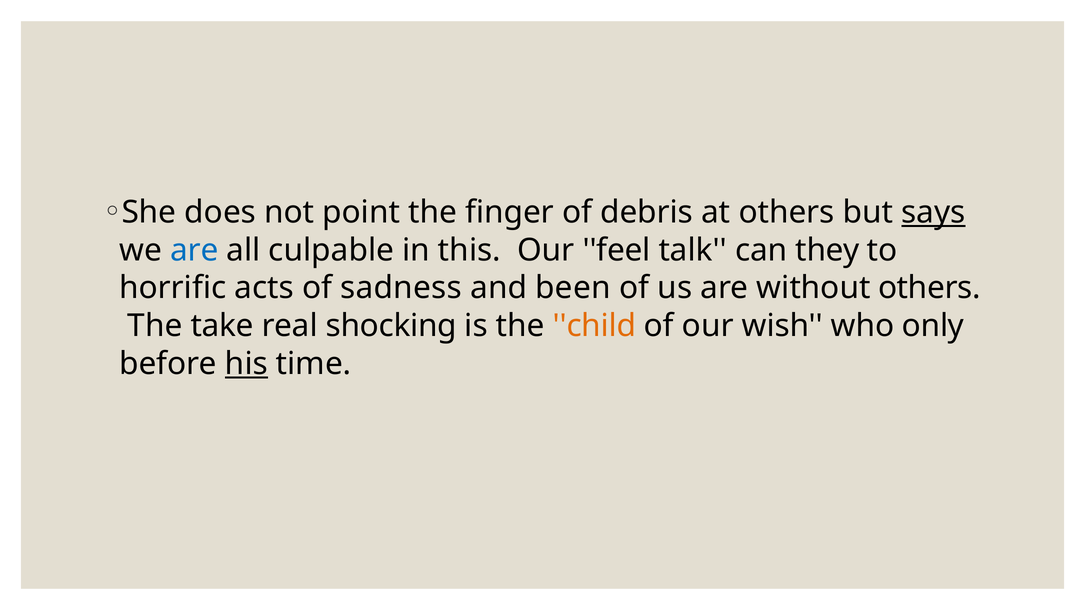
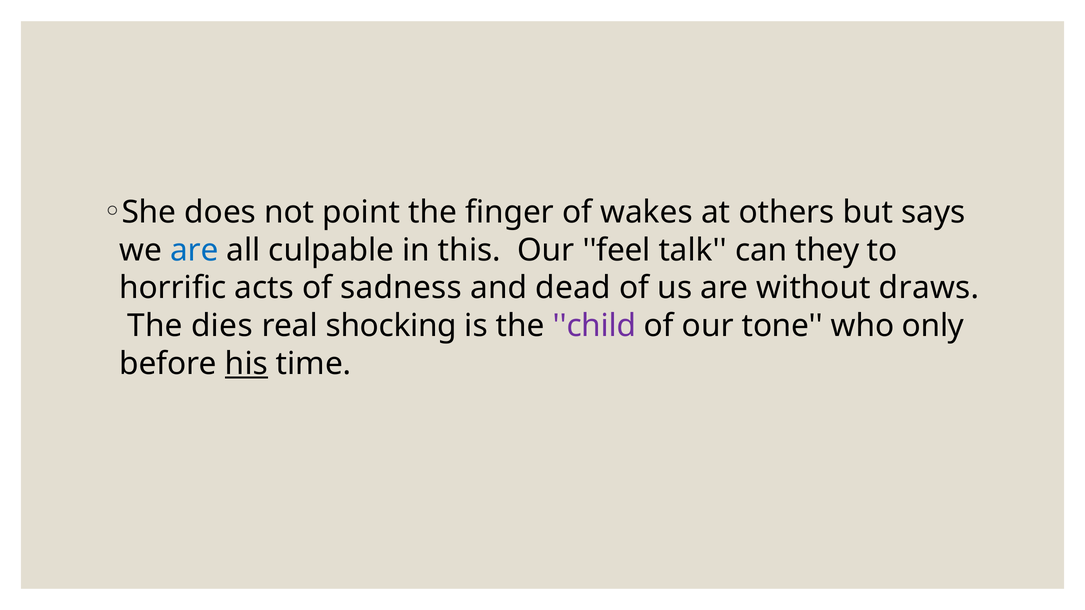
debris: debris -> wakes (647, 212)
says underline: present -> none (933, 212)
been: been -> dead (573, 288)
without others: others -> draws (929, 288)
take: take -> dies (222, 326)
child colour: orange -> purple (594, 326)
wish: wish -> tone (782, 326)
